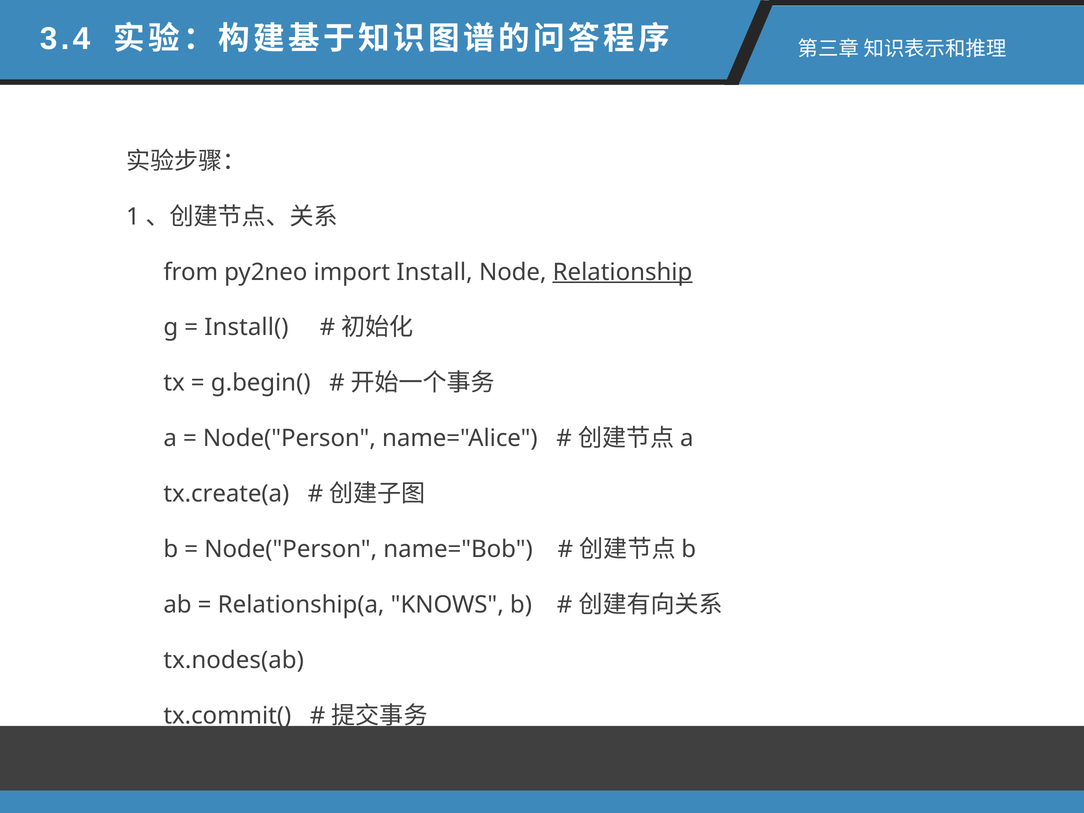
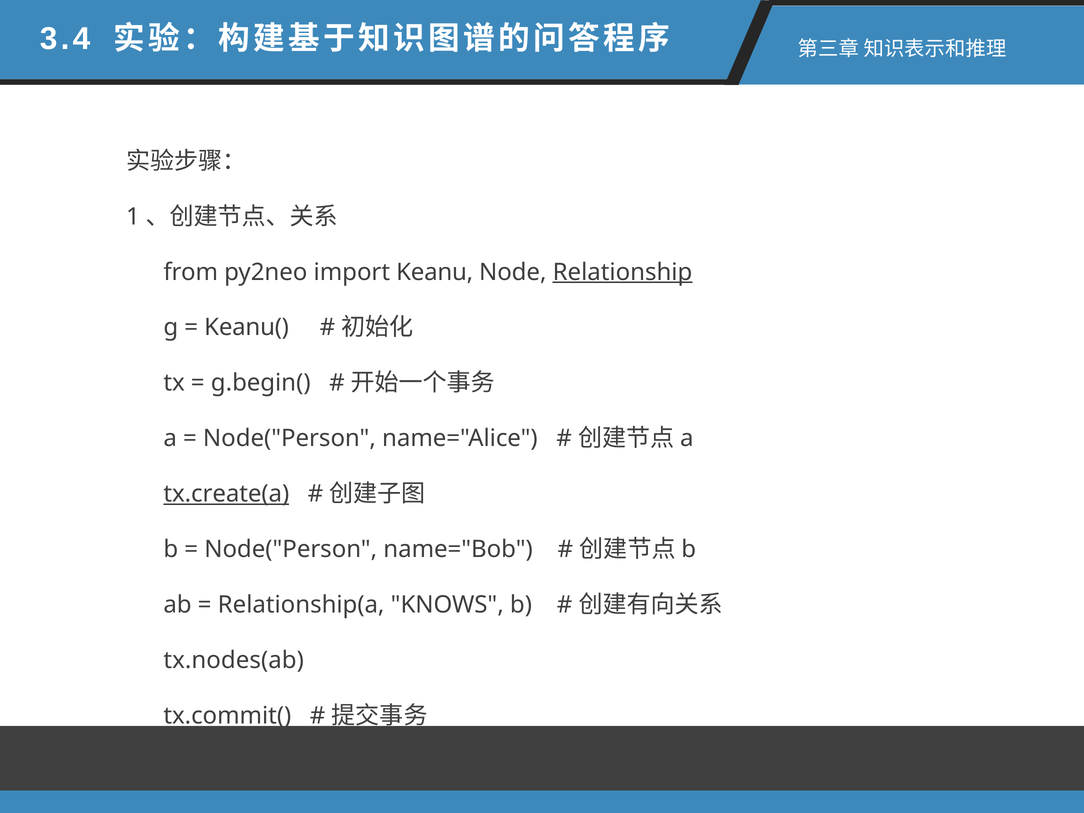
Install: Install -> Keanu (435, 272)
Install(: Install( -> Keanu( (247, 328)
tx.create(a underline: none -> present (226, 494)
